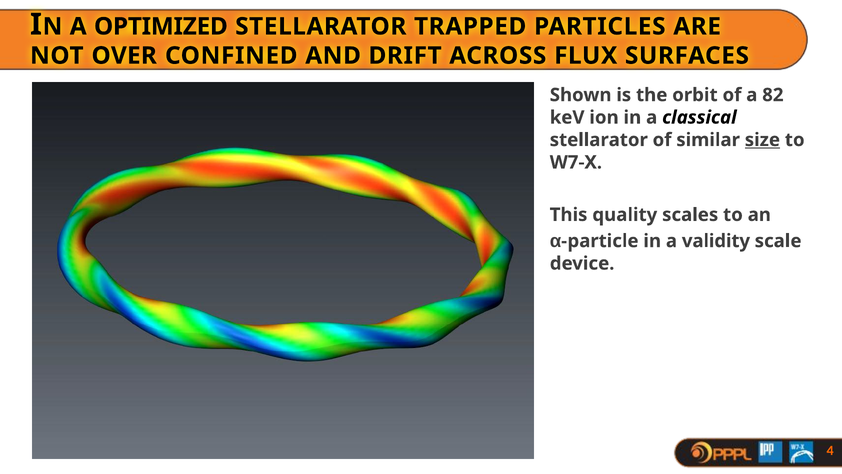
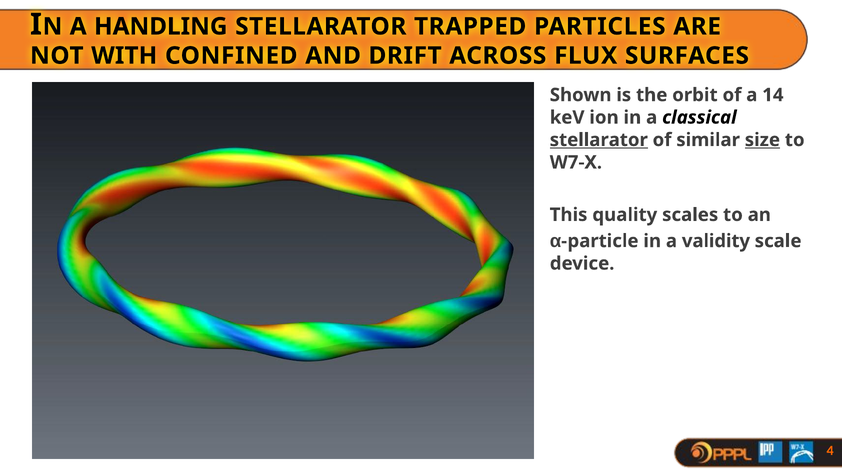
OPTIMIZED: OPTIMIZED -> HANDLING (161, 26)
OVER: OVER -> WITH (124, 56)
82: 82 -> 14 (773, 95)
stellarator underline: none -> present (599, 140)
